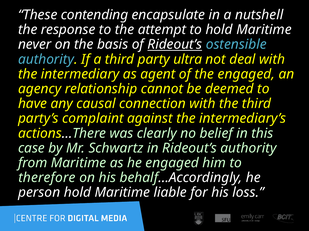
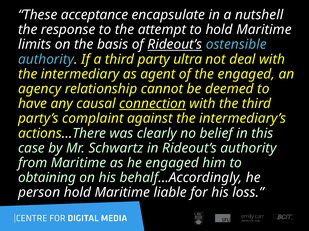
contending: contending -> acceptance (95, 15)
never: never -> limits (35, 45)
connection underline: none -> present (153, 104)
therefore: therefore -> obtaining (47, 178)
